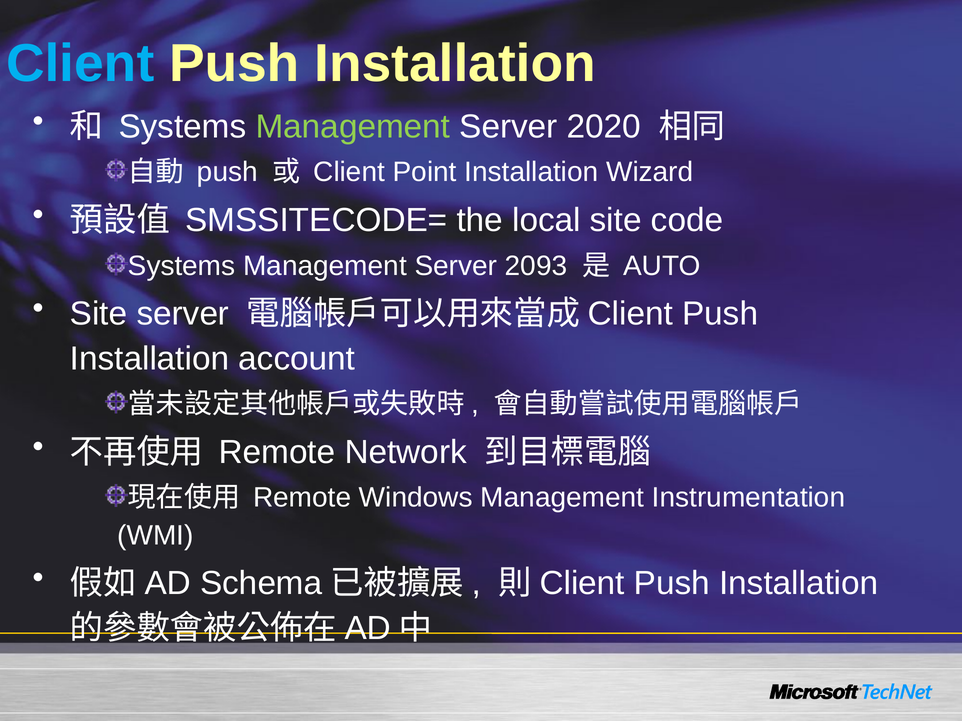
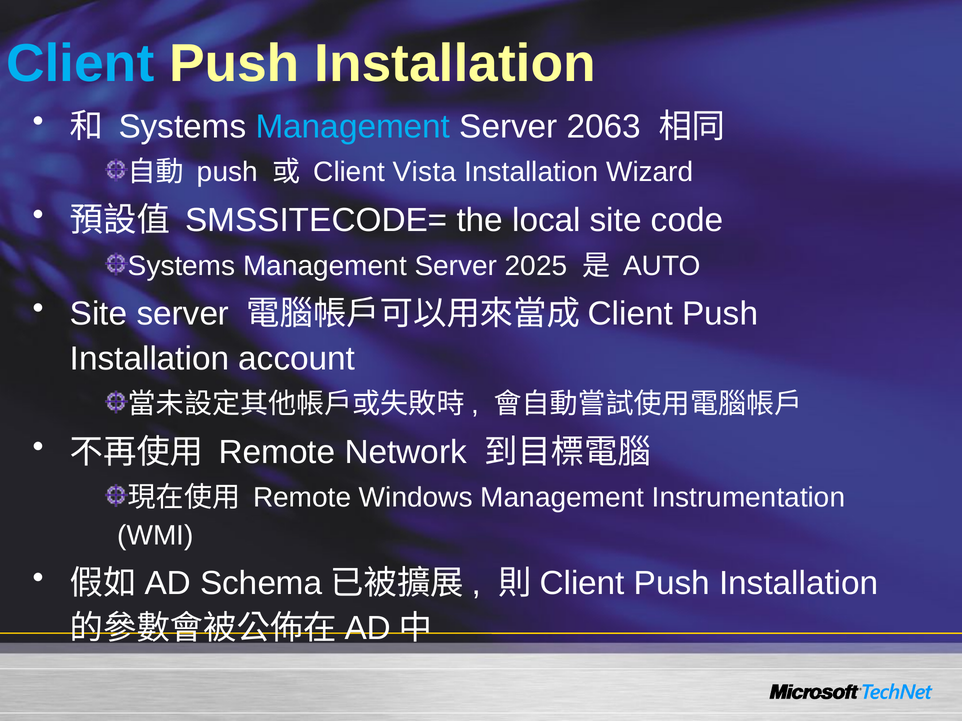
Management colour: light green -> light blue (353, 127)
2020: 2020 -> 2063 (604, 127)
Point: Point -> Vista (425, 172)
2093: 2093 -> 2025 (536, 266)
